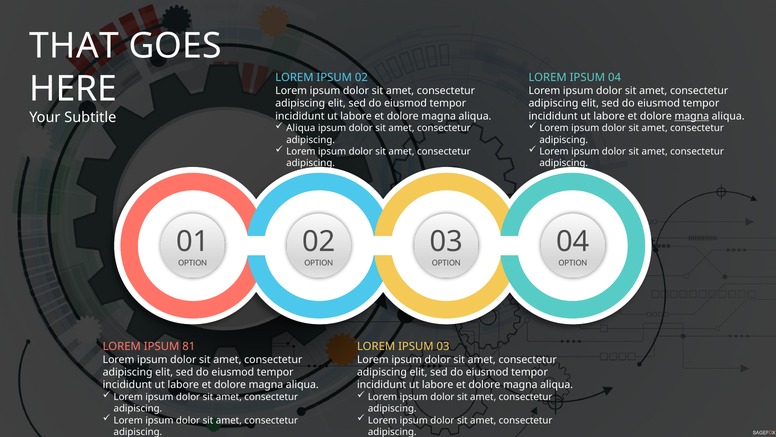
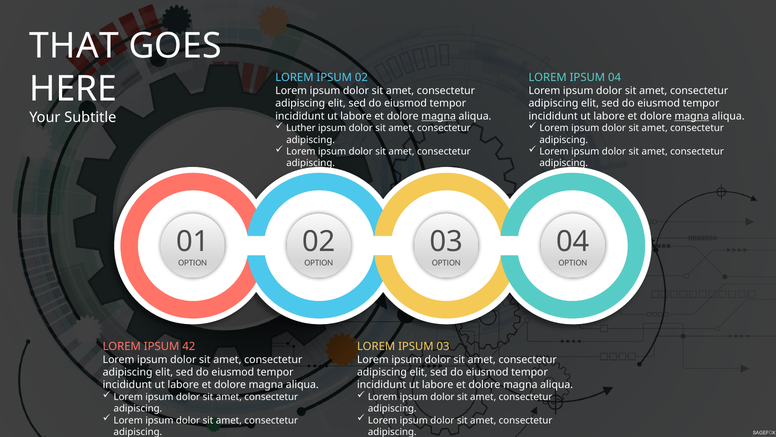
magna underline: none -> present (439, 116)
Aliqua: Aliqua -> Luther (301, 128)
81: 81 -> 42 (189, 346)
